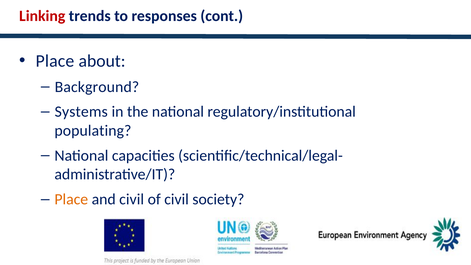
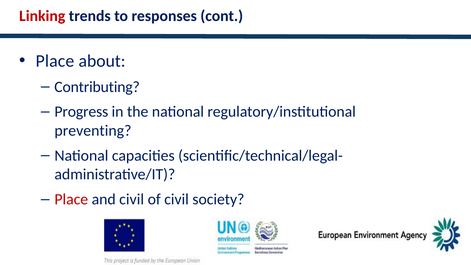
Background: Background -> Contributing (97, 87)
Systems: Systems -> Progress (81, 112)
populating: populating -> preventing (93, 131)
Place colour: orange -> red (71, 199)
